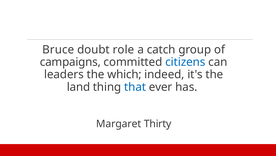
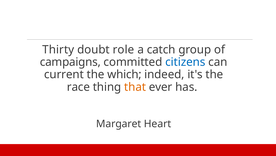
Bruce: Bruce -> Thirty (58, 49)
leaders: leaders -> current (64, 74)
land: land -> race (78, 87)
that colour: blue -> orange (135, 87)
Thirty: Thirty -> Heart (158, 123)
